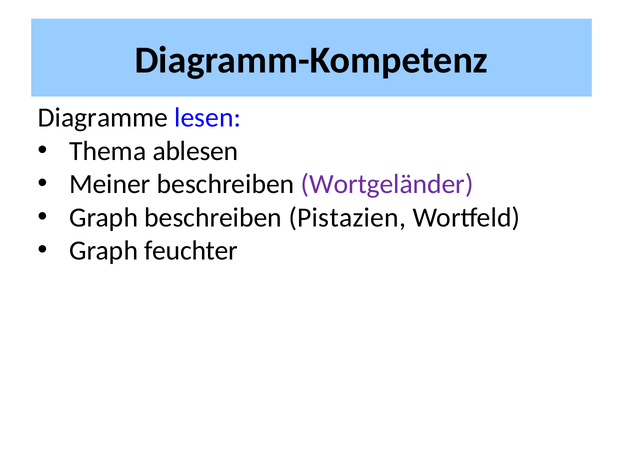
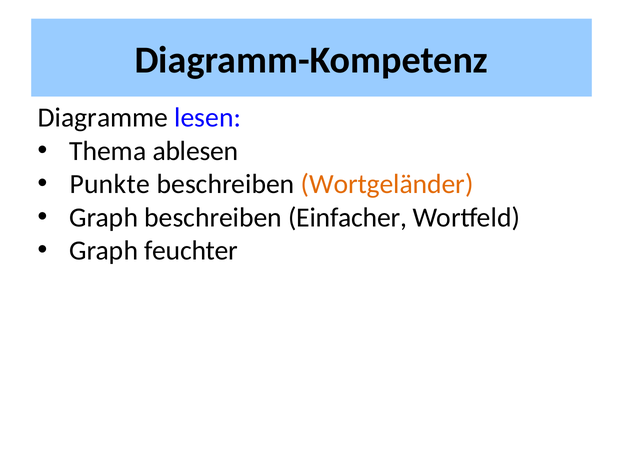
Meiner: Meiner -> Punkte (110, 184)
Wortgeländer colour: purple -> orange (387, 184)
Pistazien: Pistazien -> Einfacher (348, 218)
